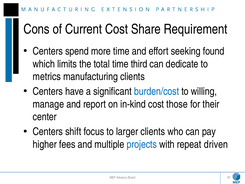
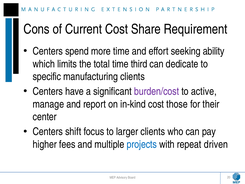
found: found -> ability (214, 51)
metrics: metrics -> specific (47, 76)
burden/cost colour: blue -> purple (157, 91)
willing: willing -> active (204, 91)
